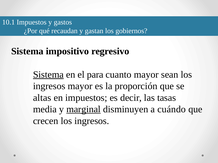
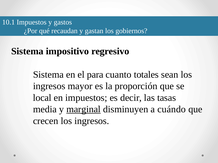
Sistema underline: present -> none (48, 75)
cuanto mayor: mayor -> totales (146, 75)
altas: altas -> local (42, 98)
